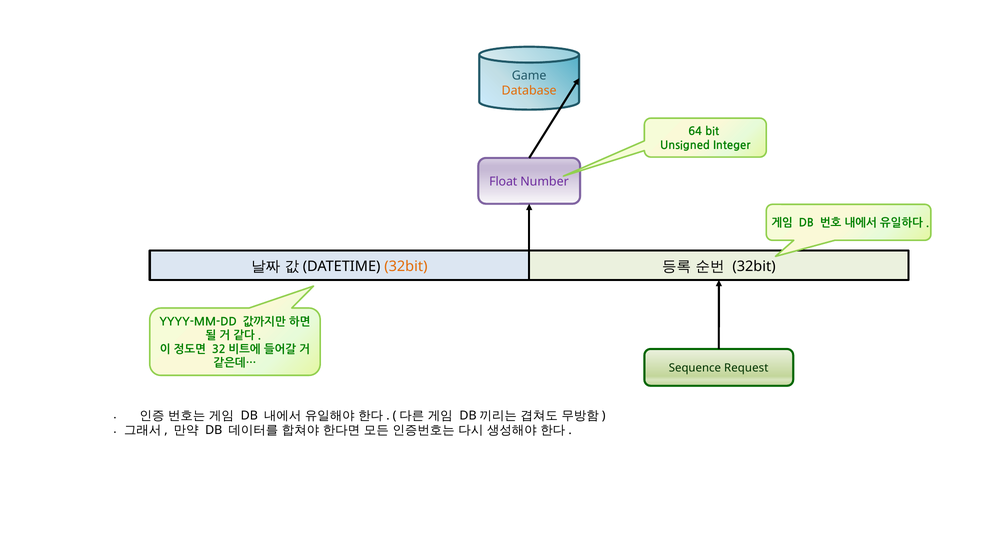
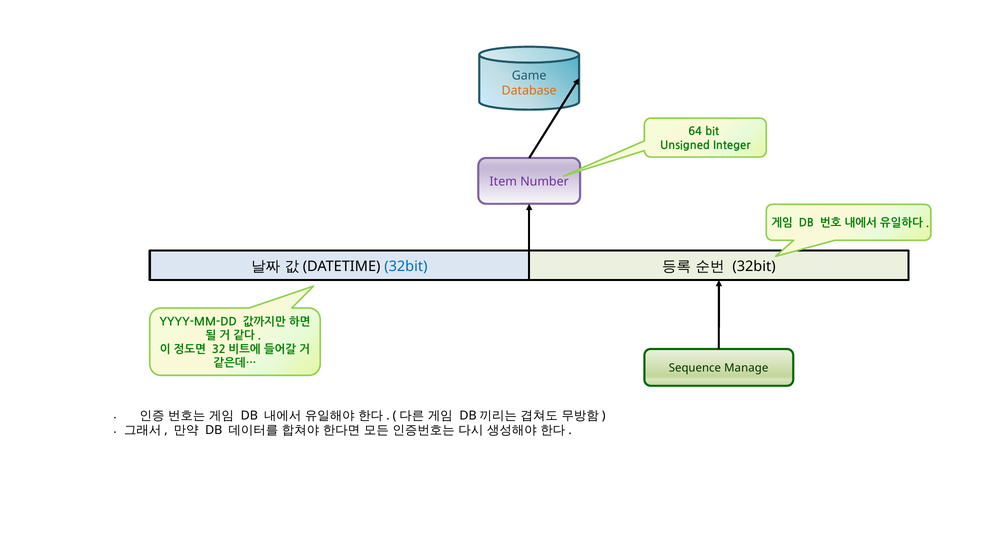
Float: Float -> Item (503, 182)
32bit colour: orange -> blue (406, 266)
Request: Request -> Manage (746, 368)
